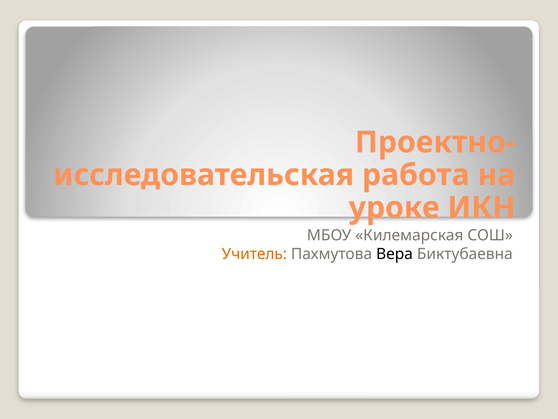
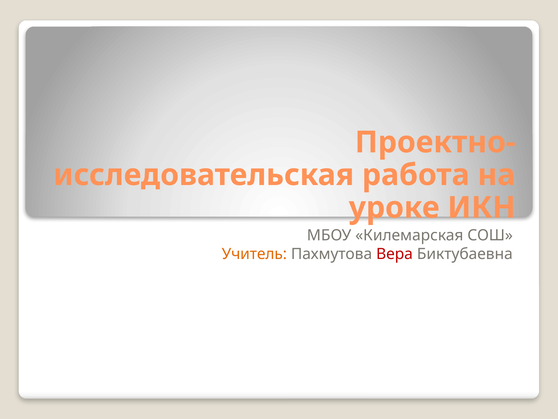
Вера colour: black -> red (395, 254)
